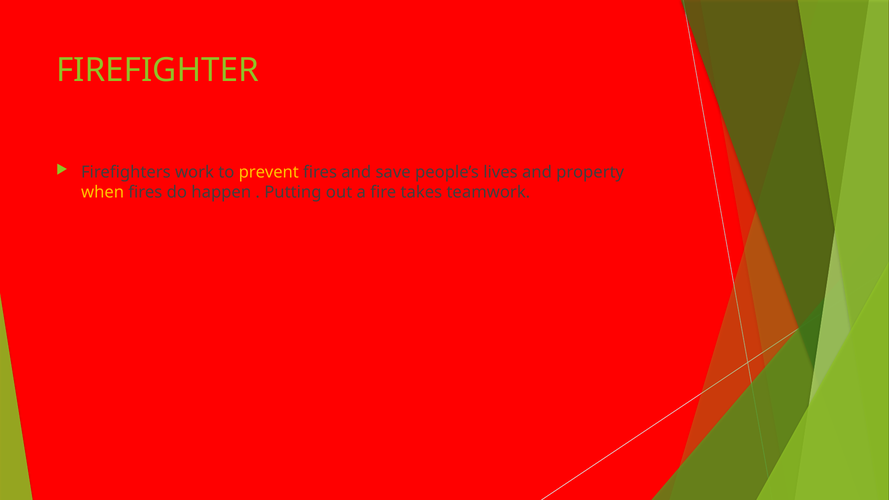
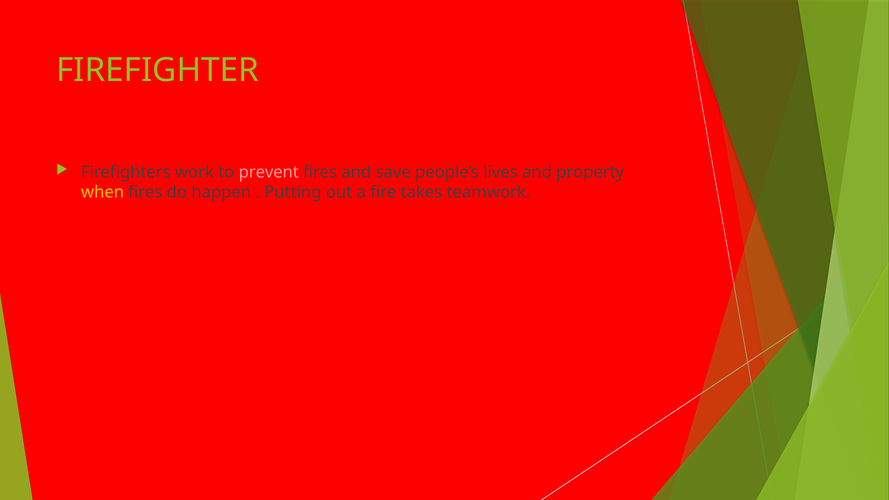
prevent colour: yellow -> pink (269, 172)
